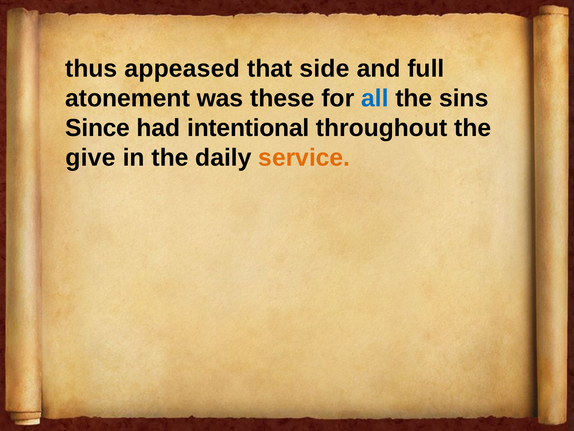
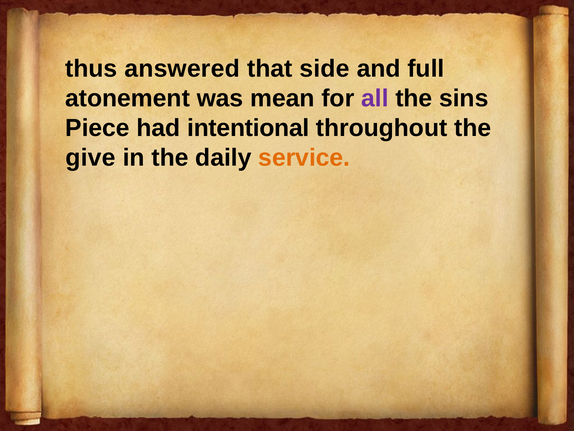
appeased: appeased -> answered (182, 69)
these: these -> mean (282, 98)
all colour: blue -> purple (375, 98)
Since: Since -> Piece (97, 128)
